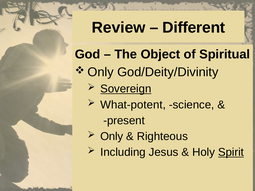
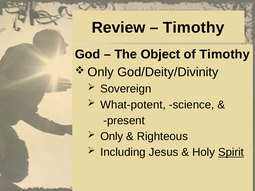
Different: Different -> Timothy (194, 28)
of Spiritual: Spiritual -> Timothy (225, 54)
Sovereign underline: present -> none (126, 89)
